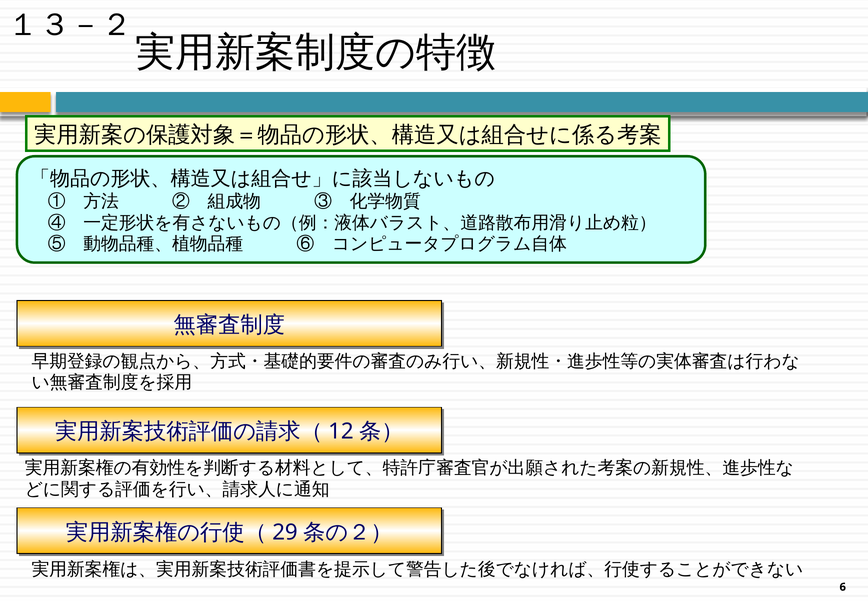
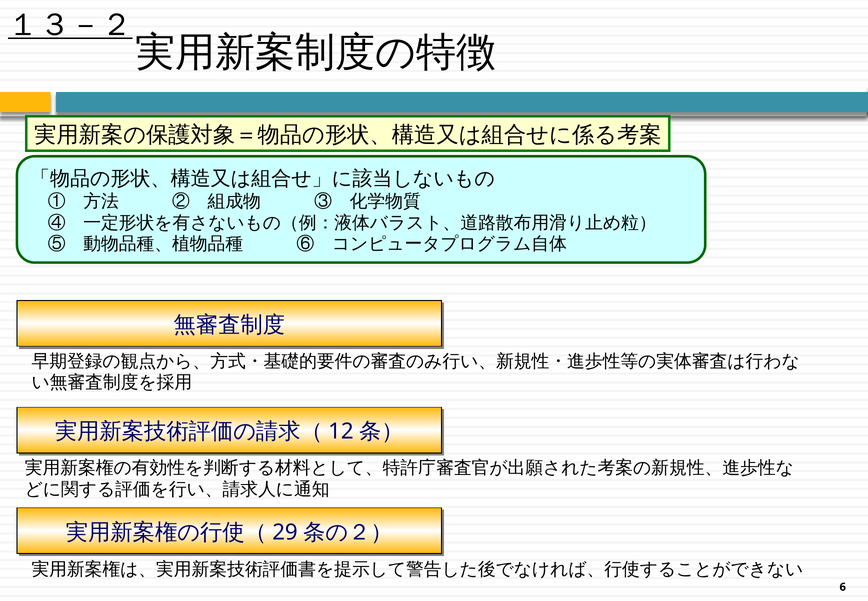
１３－２ underline: none -> present (70, 25)
